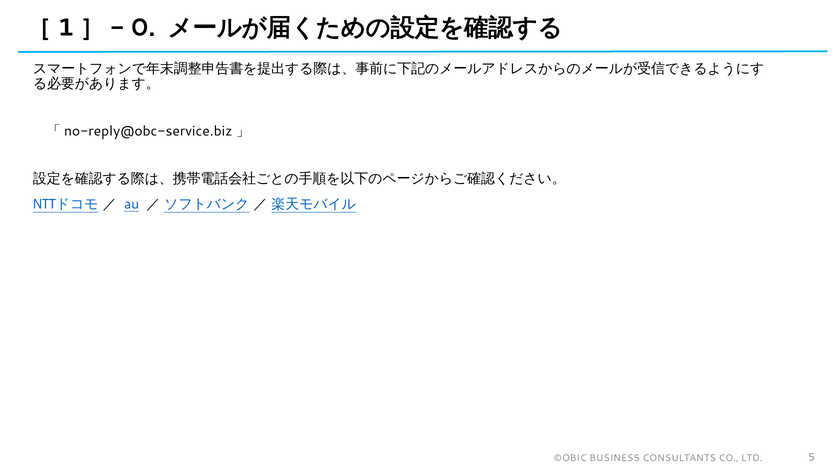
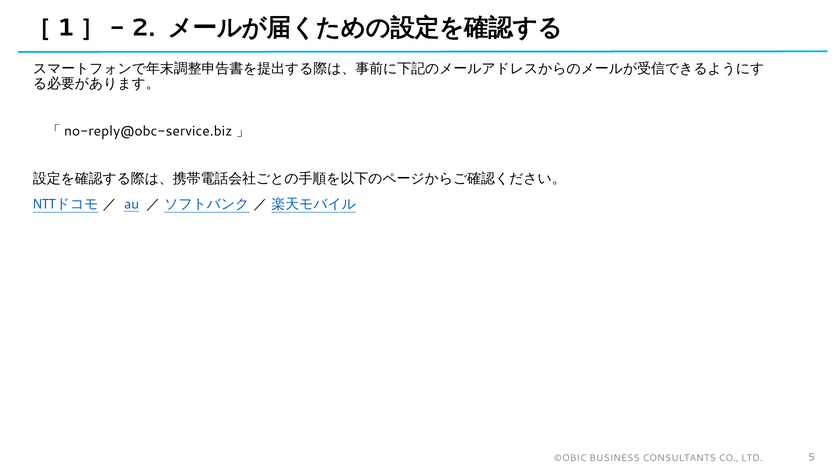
0: 0 -> 2 (143, 27)
